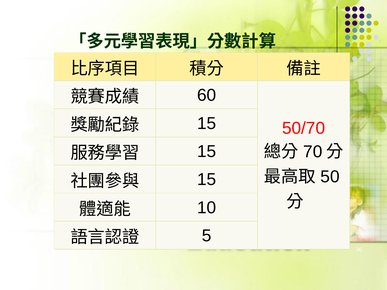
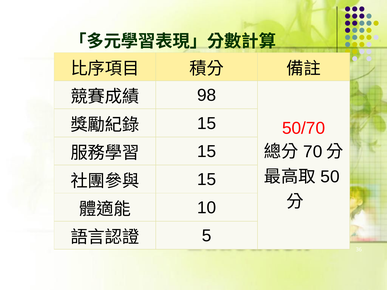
60: 60 -> 98 (207, 95)
